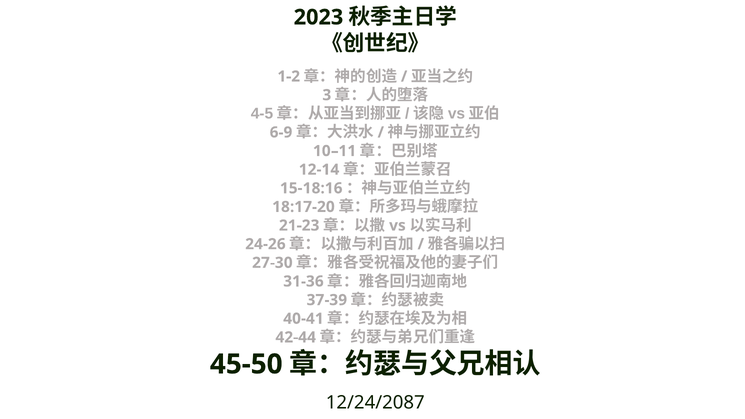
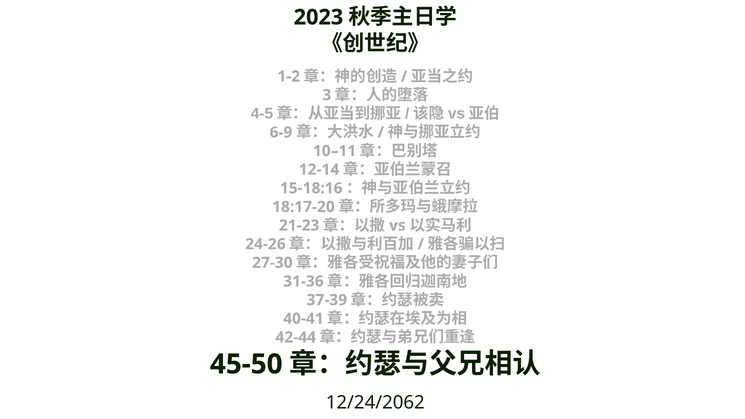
12/24/2087: 12/24/2087 -> 12/24/2062 (375, 403)
